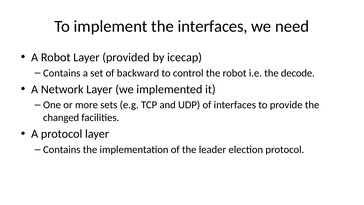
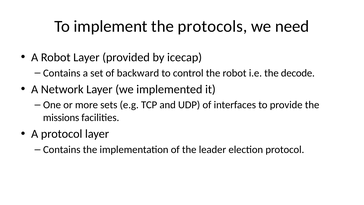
the interfaces: interfaces -> protocols (212, 26)
changed: changed -> missions (61, 118)
